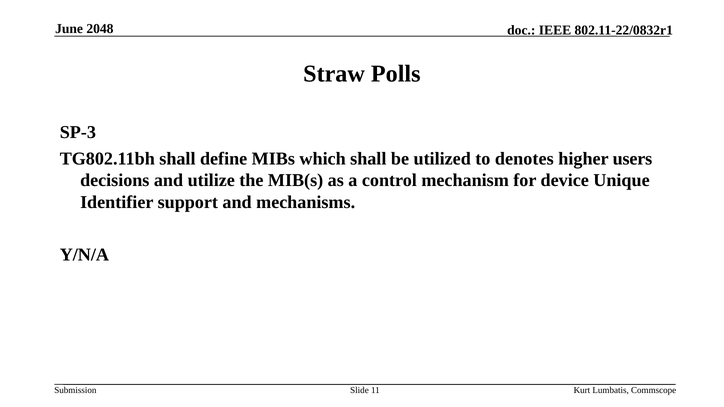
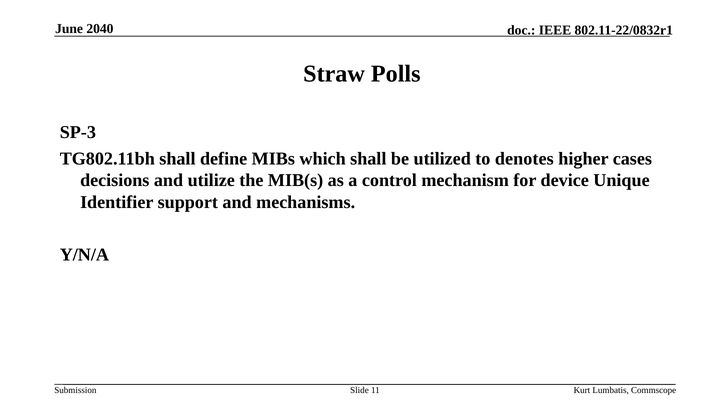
2048: 2048 -> 2040 (100, 29)
users: users -> cases (632, 159)
